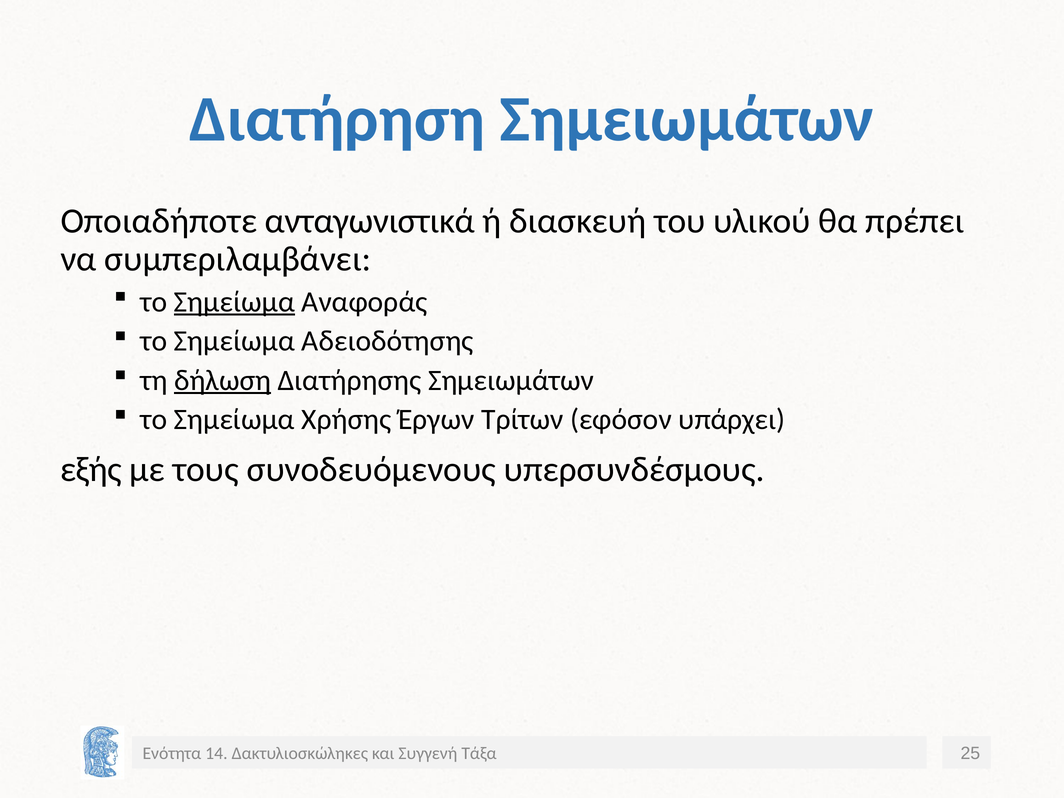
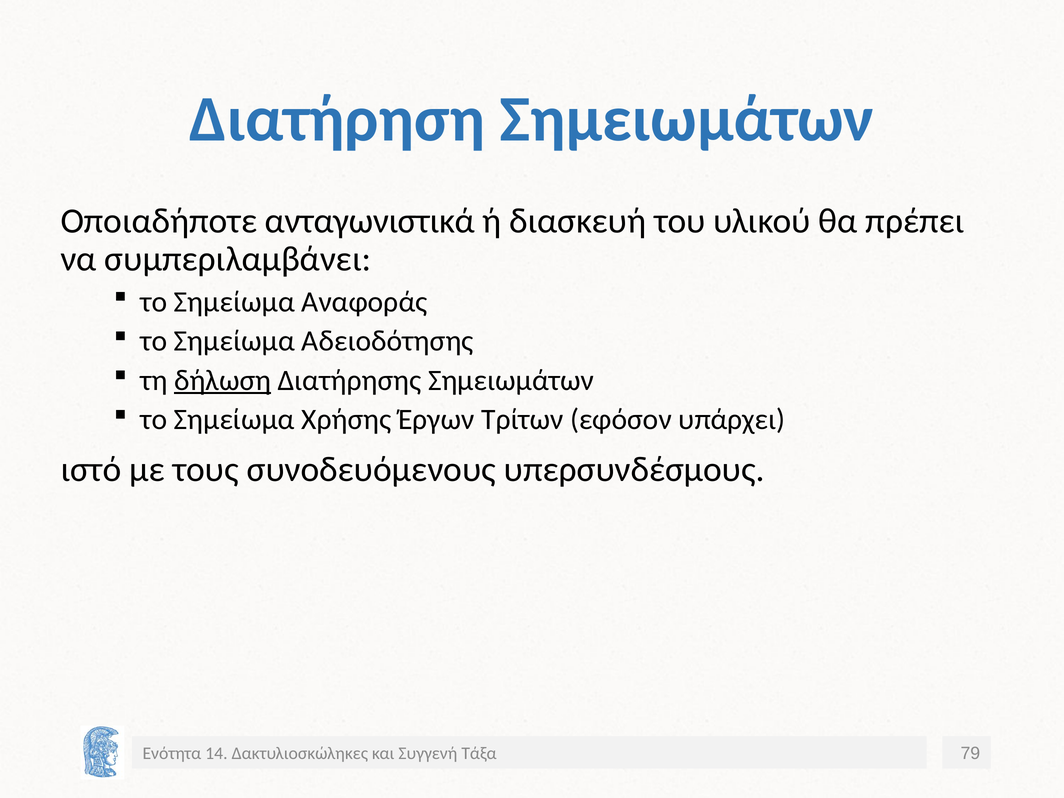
Σημείωμα underline: present -> none (234, 302)
εξής: εξής -> ιστό (91, 470)
25: 25 -> 79 (970, 754)
